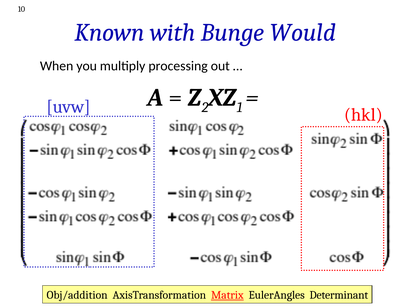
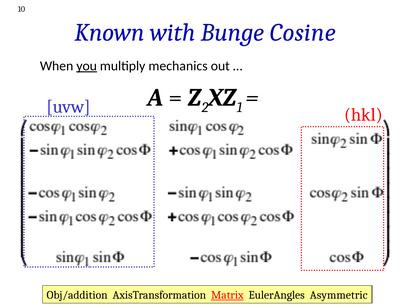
Would: Would -> Cosine (303, 33)
you underline: none -> present (87, 66)
processing: processing -> mechanics (178, 66)
Determinant: Determinant -> Asymmetric (339, 295)
